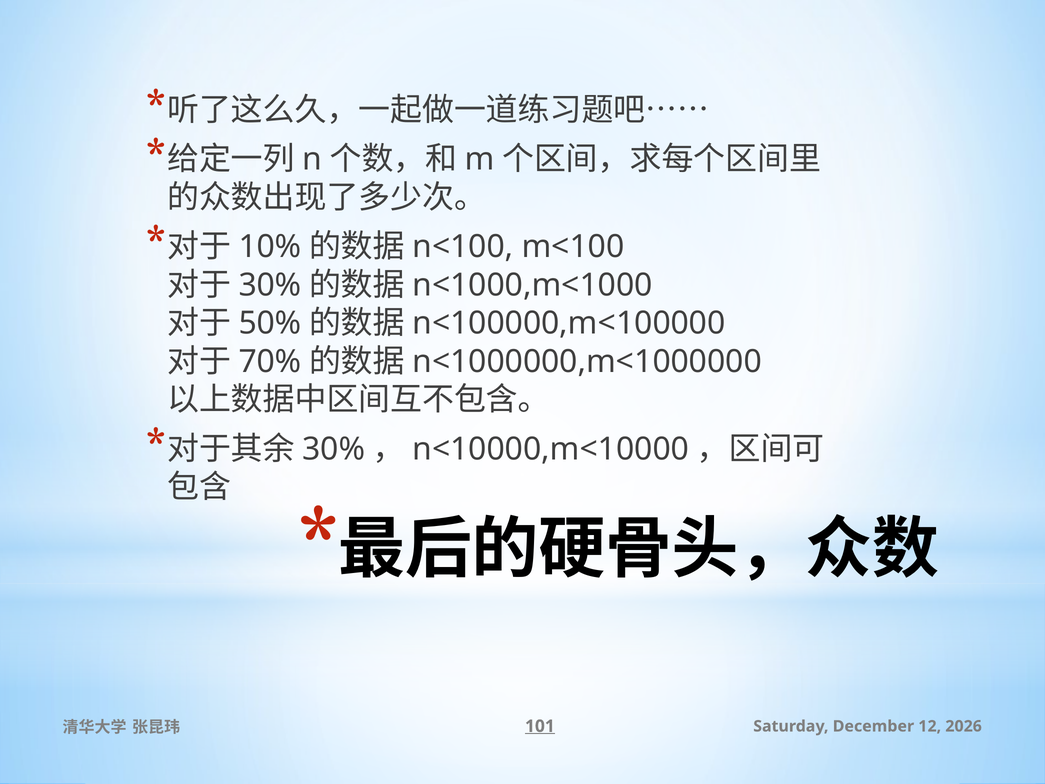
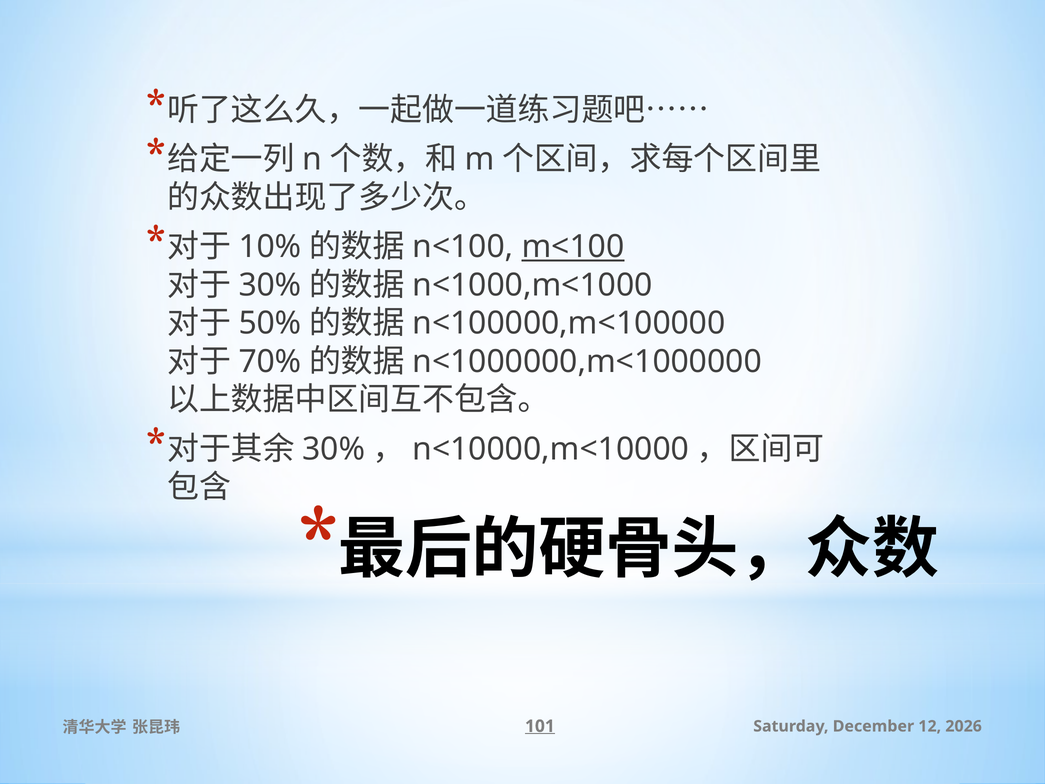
m<100 underline: none -> present (573, 247)
